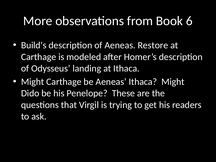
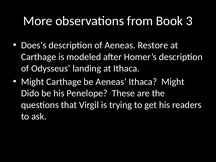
6: 6 -> 3 (189, 21)
Build’s: Build’s -> Does’s (34, 45)
